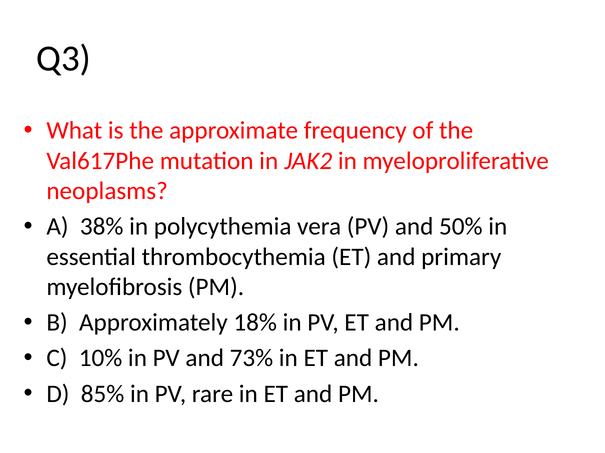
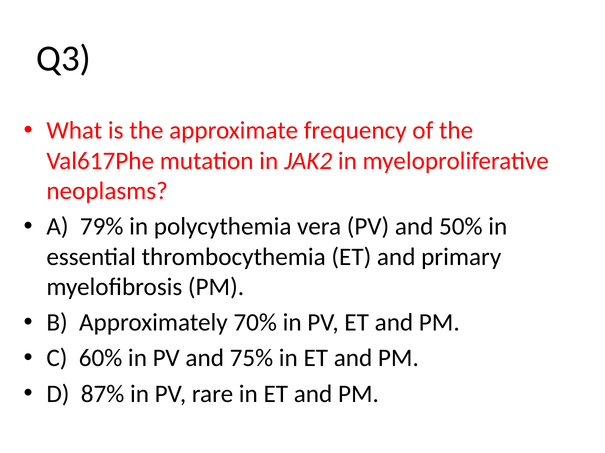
38%: 38% -> 79% (102, 227)
18%: 18% -> 70% (255, 323)
10%: 10% -> 60% (101, 359)
73%: 73% -> 75% (251, 359)
85%: 85% -> 87% (103, 394)
